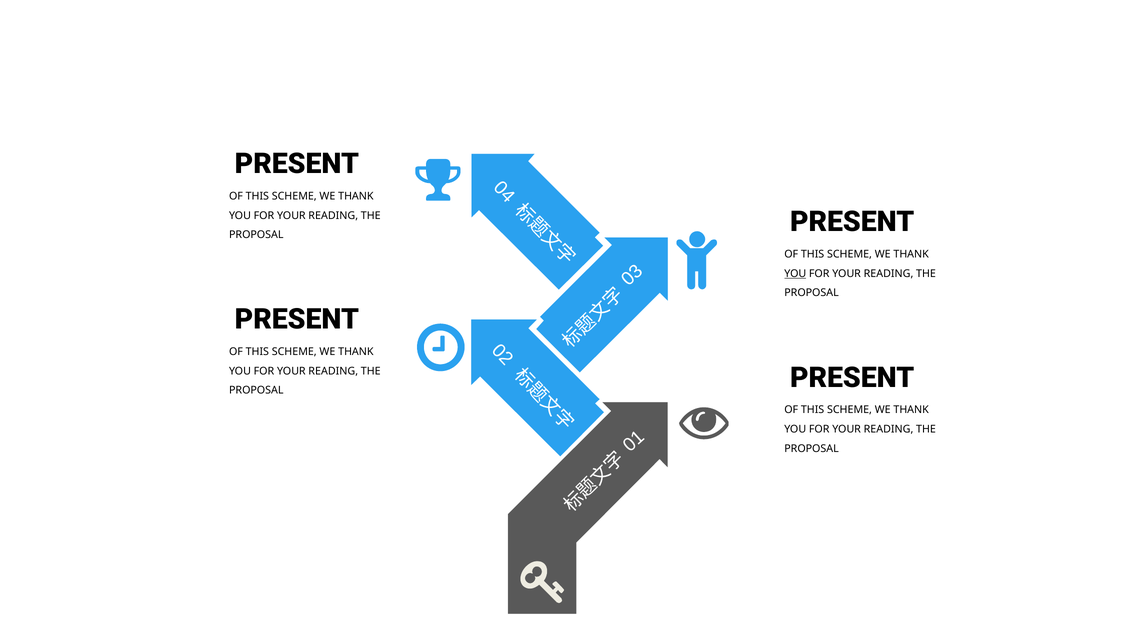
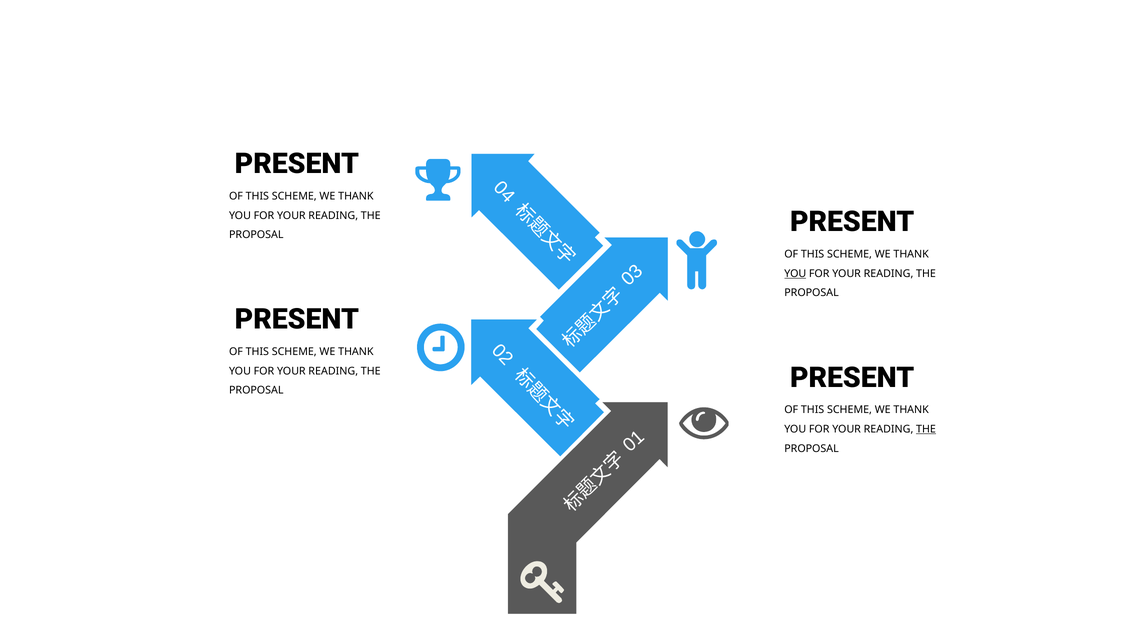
THE underline: none -> present (926, 429)
